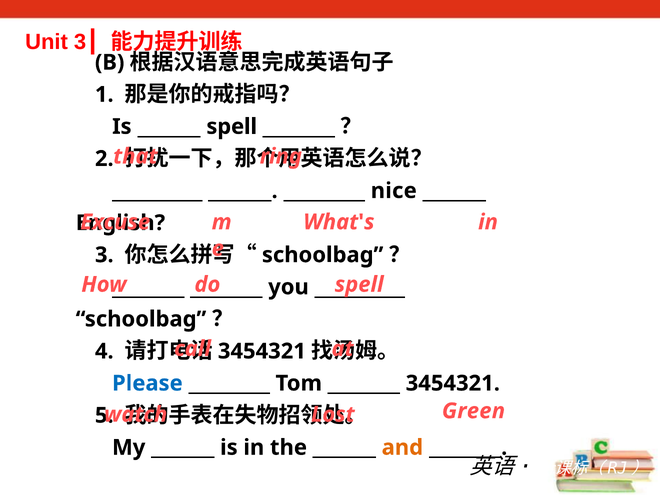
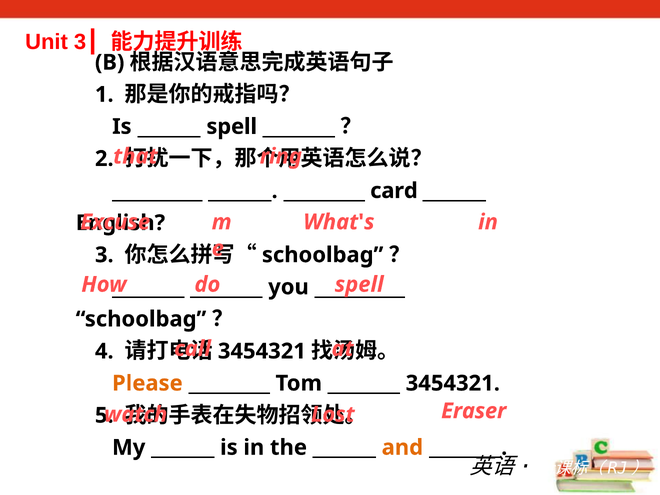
nice: nice -> card (394, 191)
Please colour: blue -> orange (147, 383)
Green: Green -> Eraser (474, 411)
